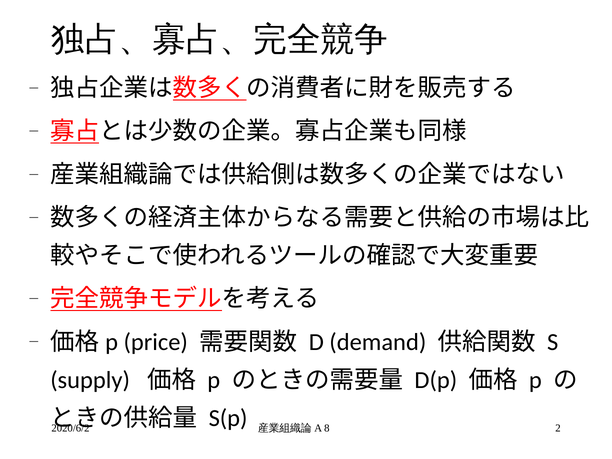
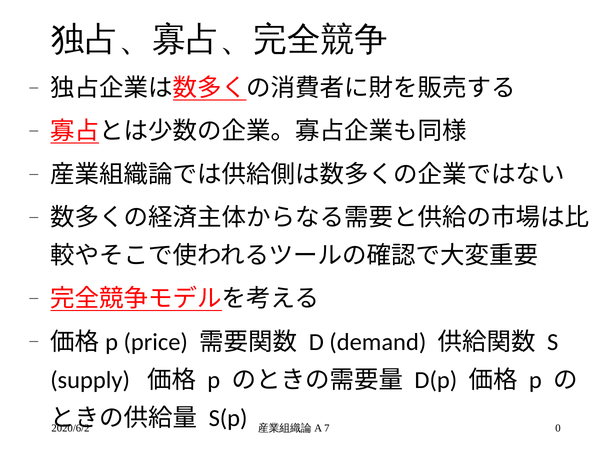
2: 2 -> 0 (558, 428)
8: 8 -> 7 (327, 428)
